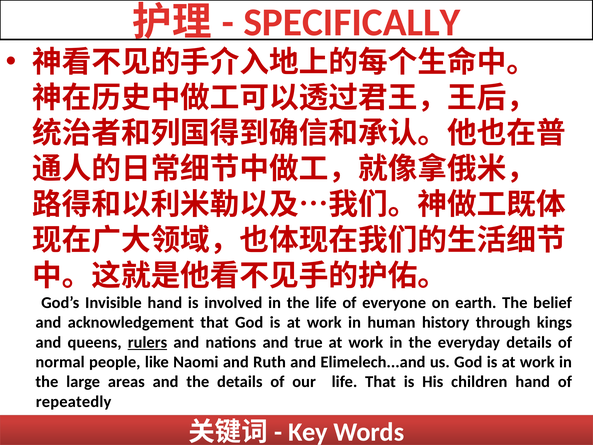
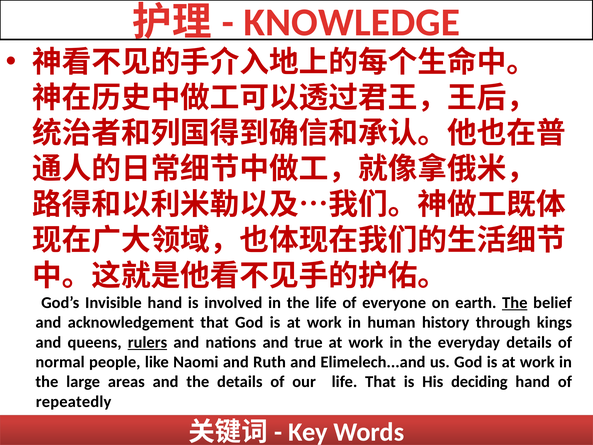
SPECIFICALLY: SPECIFICALLY -> KNOWLEDGE (352, 23)
The underline: none -> present (515, 303)
children: children -> deciding (479, 382)
